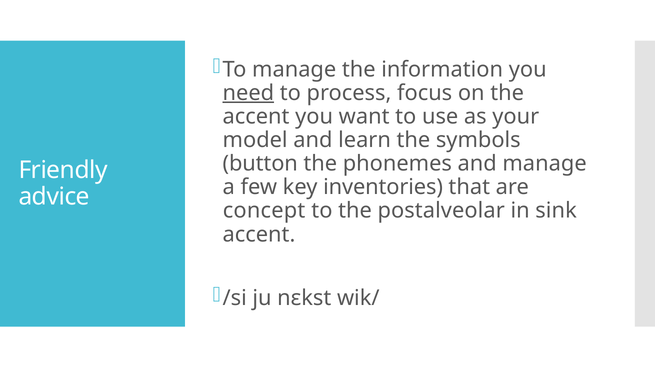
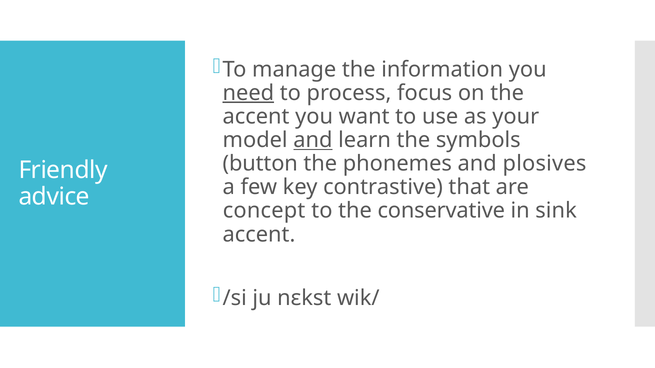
and underline: none -> present (313, 140)
and manage: manage -> plosives (545, 164)
inventories: inventories -> contrastive (383, 187)
postalveolar: postalveolar -> conservative (441, 211)
